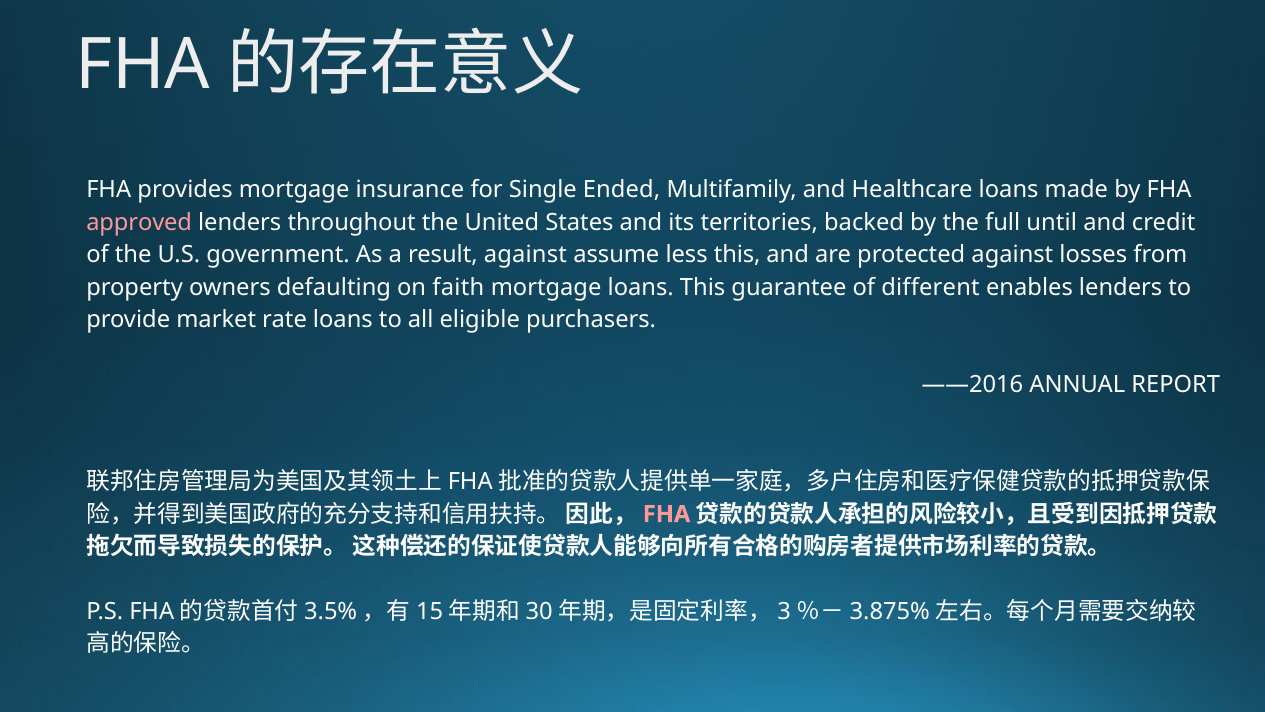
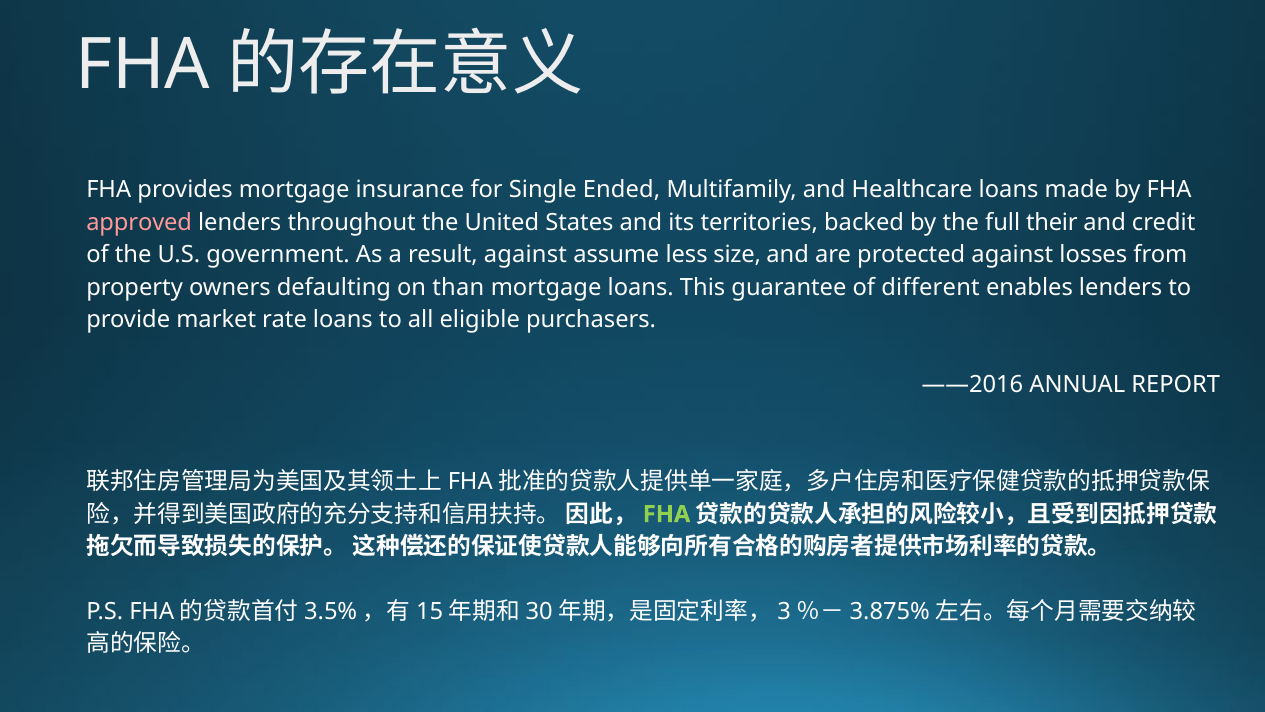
until: until -> their (1052, 222)
less this: this -> size (737, 255)
faith: faith -> than (458, 287)
FHA colour: pink -> light green (667, 514)
